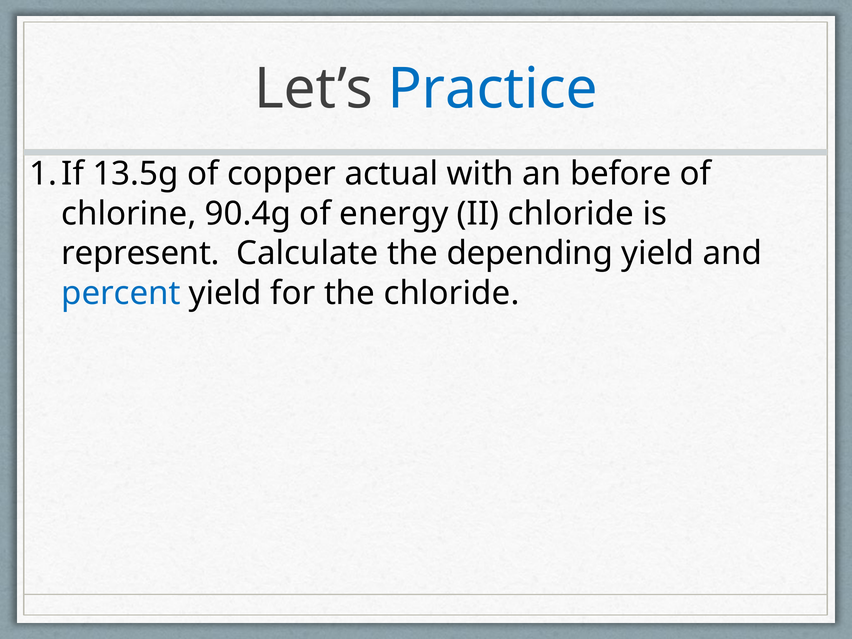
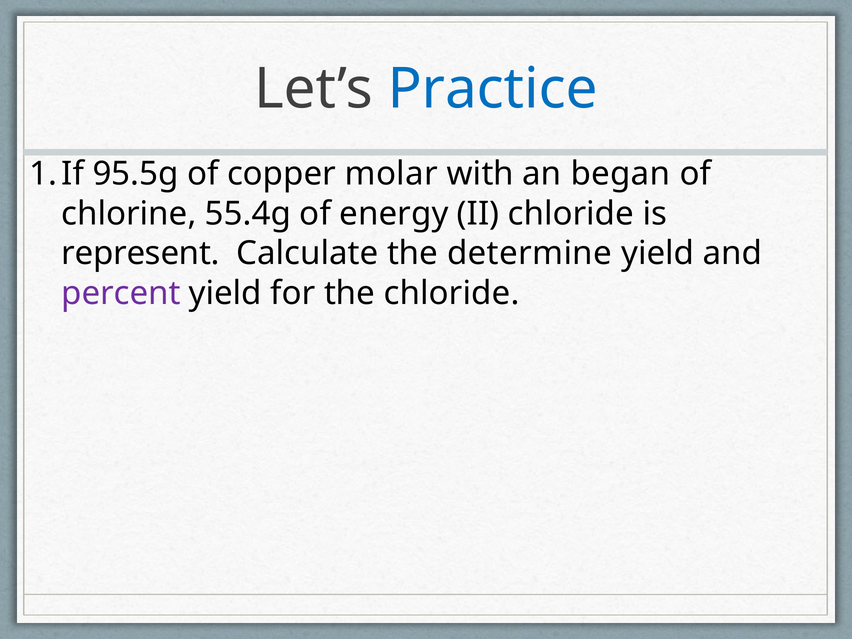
13.5g: 13.5g -> 95.5g (136, 174)
actual: actual -> molar (391, 174)
before: before -> began (620, 174)
90.4g: 90.4g -> 55.4g (248, 214)
depending: depending -> determine (530, 254)
percent colour: blue -> purple (121, 293)
